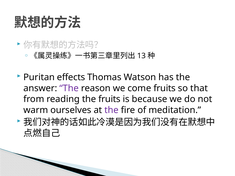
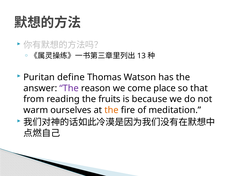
effects: effects -> define (71, 77)
come fruits: fruits -> place (165, 88)
the colour: purple -> orange (112, 110)
